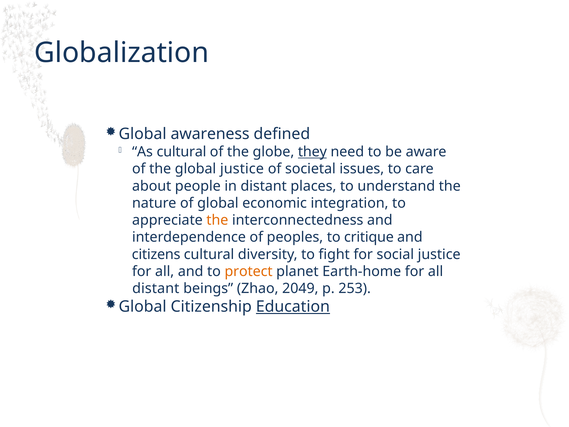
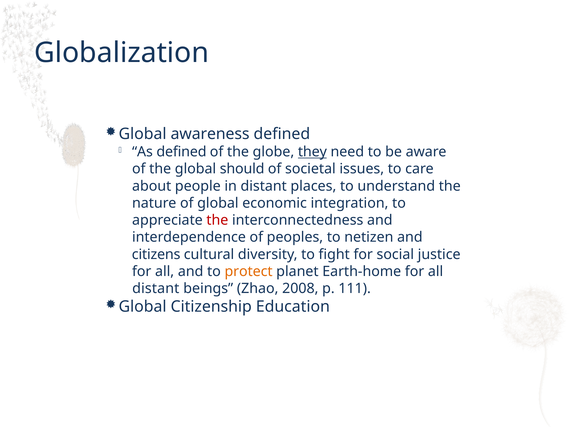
As cultural: cultural -> defined (181, 152)
global justice: justice -> should (242, 169)
the colour: orange -> red (217, 220)
critique: critique -> netizen (369, 237)
2049: 2049 -> 2008 (300, 288)
253: 253 -> 111 (355, 288)
Education underline: present -> none (293, 306)
